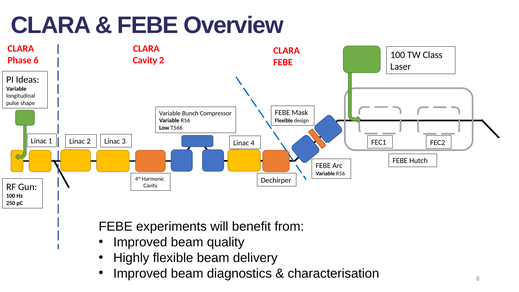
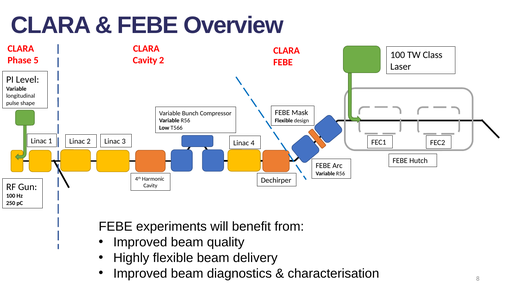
6: 6 -> 5 (36, 60)
Ideas: Ideas -> Level (27, 80)
